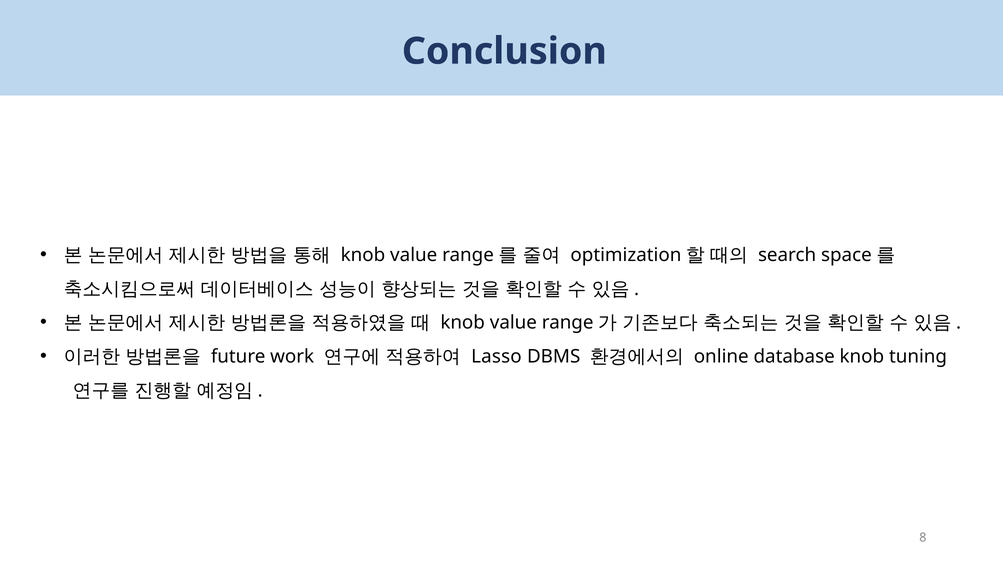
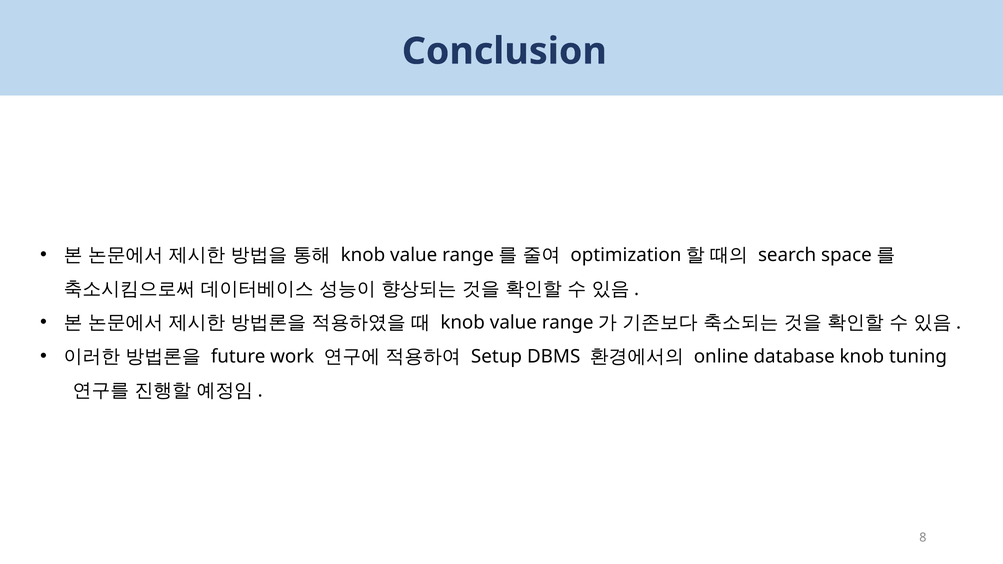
Lasso: Lasso -> Setup (497, 357)
